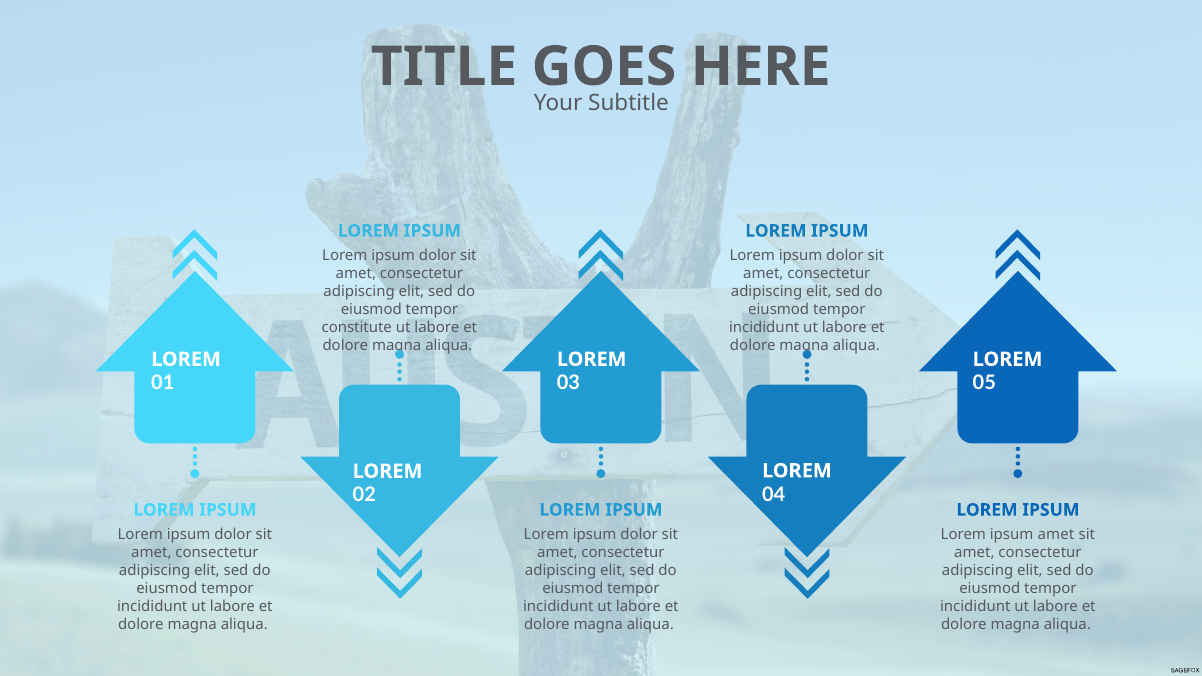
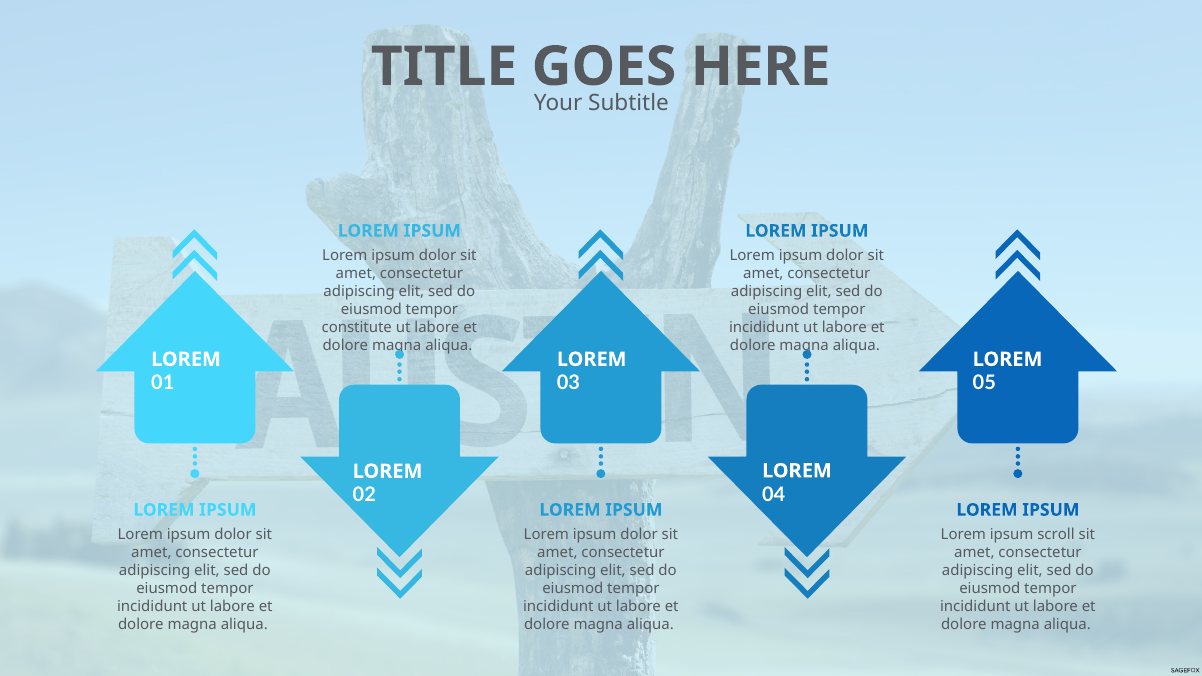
ipsum amet: amet -> scroll (1056, 535)
